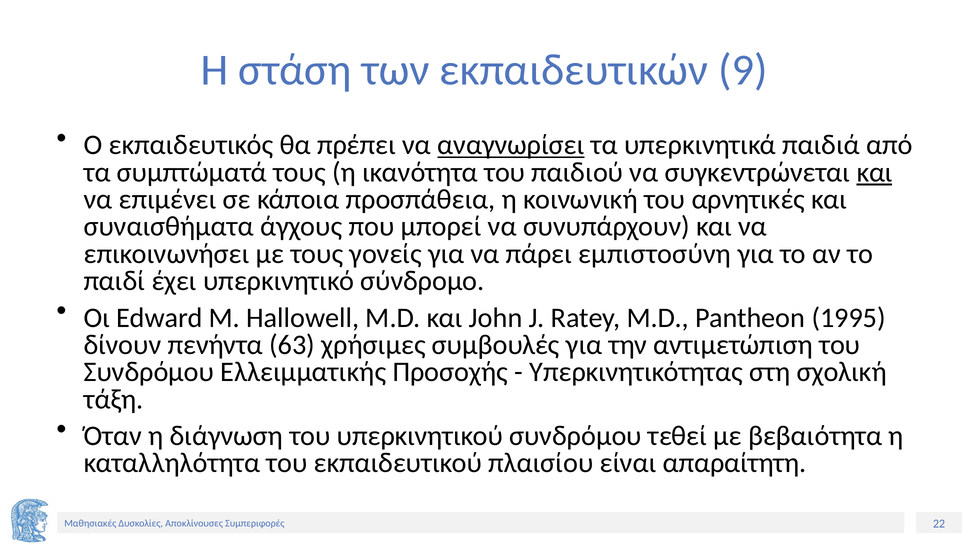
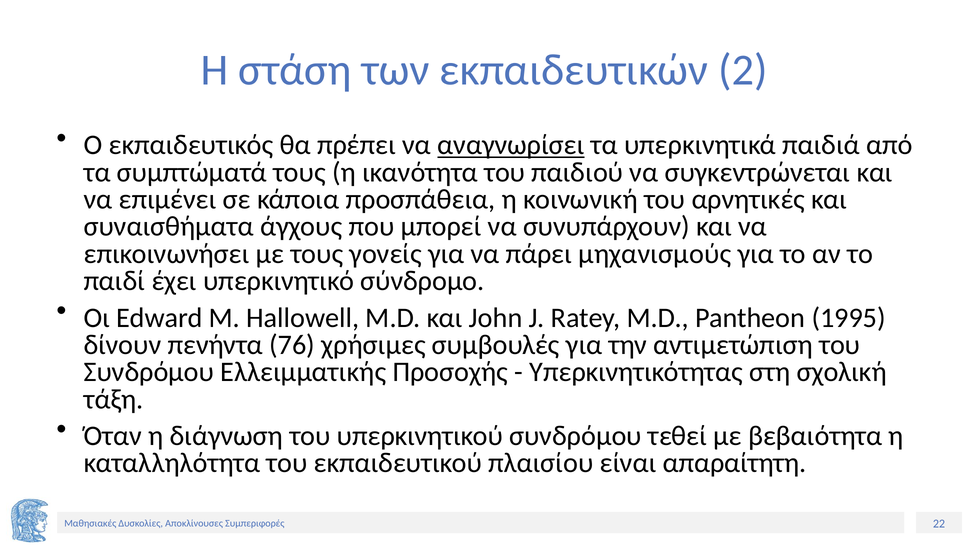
9: 9 -> 2 (743, 70)
και underline: present -> none (875, 172)
εμπιστοσύνη: εμπιστοσύνη -> μηχανισμούς (655, 254)
63: 63 -> 76 (292, 345)
